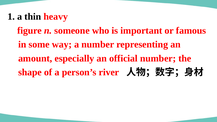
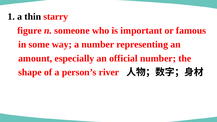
heavy: heavy -> starry (56, 17)
